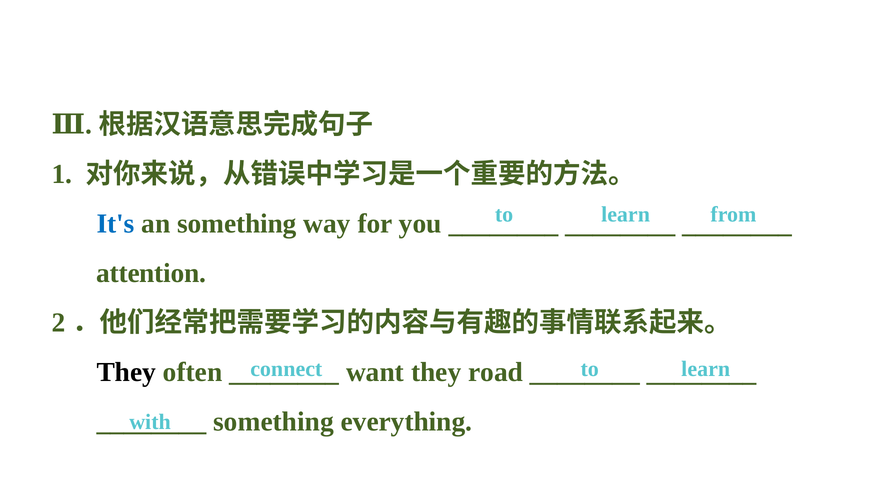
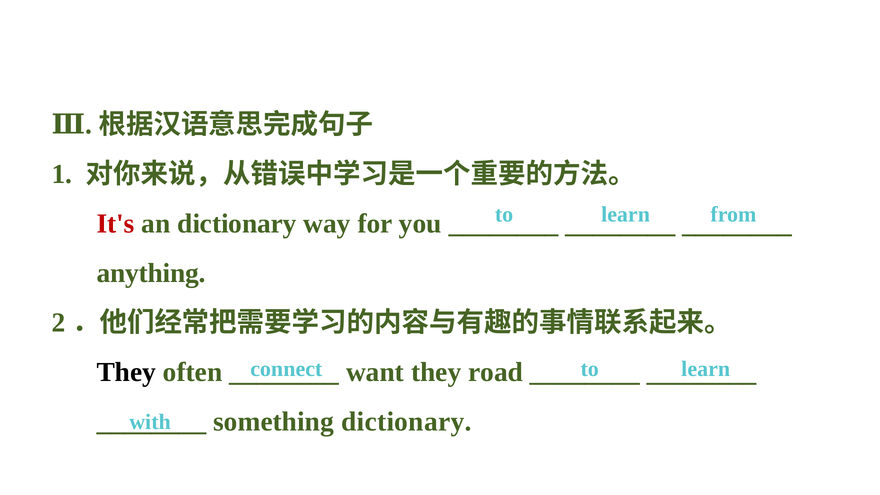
It's colour: blue -> red (116, 224)
an something: something -> dictionary (237, 224)
attention: attention -> anything (151, 273)
something everything: everything -> dictionary (406, 422)
